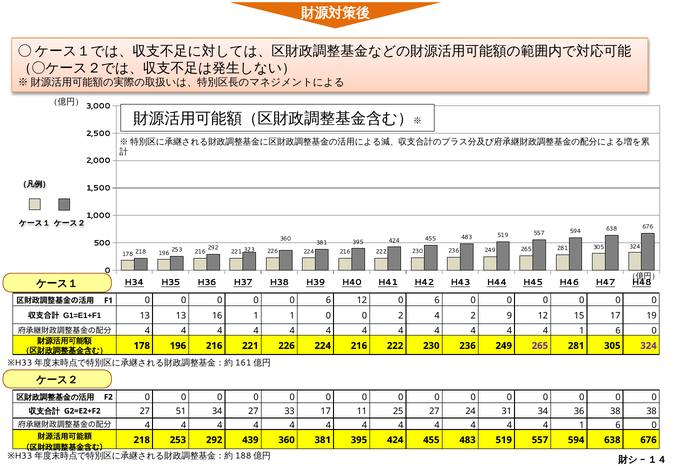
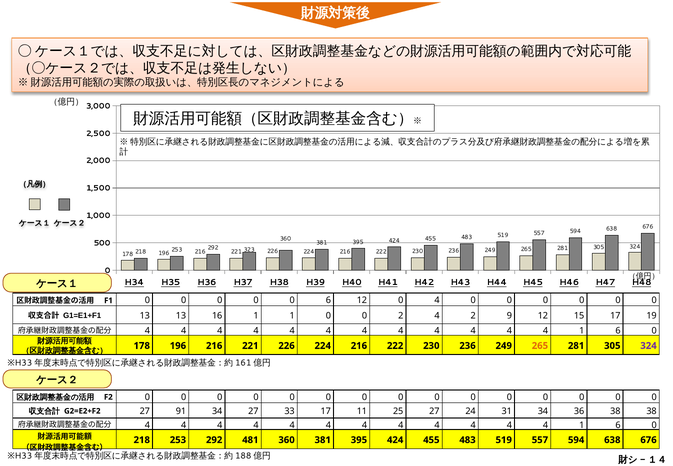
12 0 6: 6 -> 4 (437, 300)
265 colour: purple -> orange (540, 346)
51: 51 -> 91 (181, 411)
439: 439 -> 481 (250, 440)
